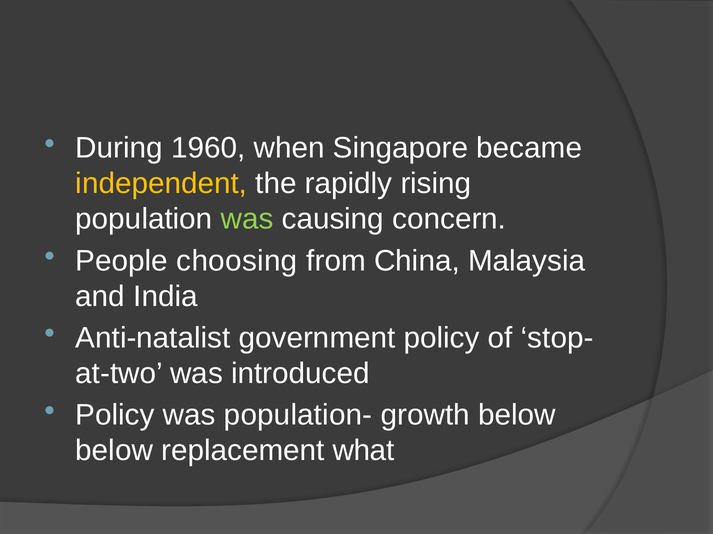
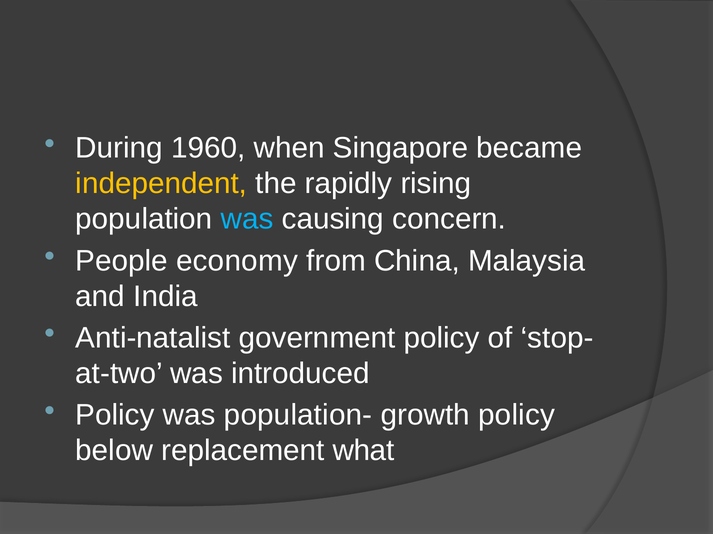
was colour: light green -> light blue (247, 219)
choosing: choosing -> economy (237, 261)
growth below: below -> policy (517, 416)
